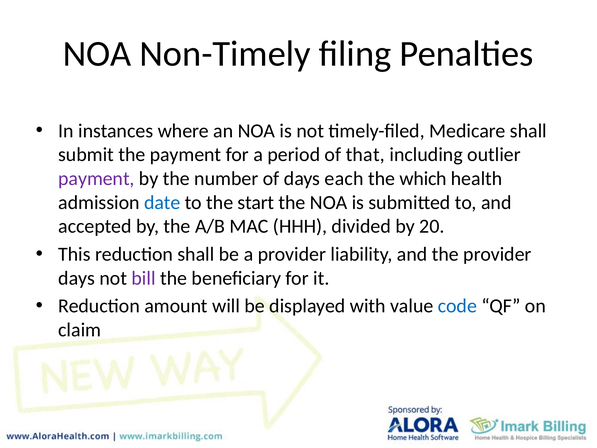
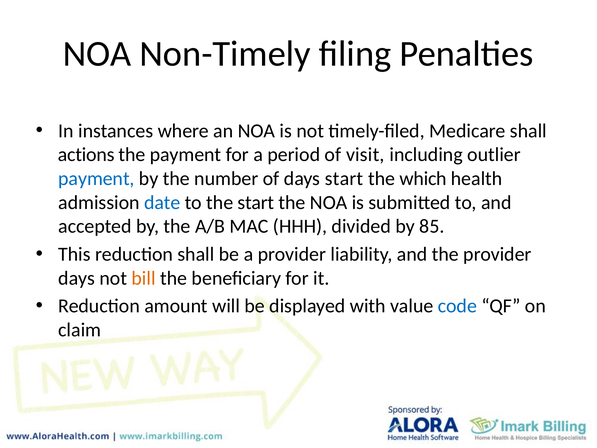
submit: submit -> actions (86, 155)
that: that -> visit (365, 155)
payment colour: purple -> blue (96, 179)
days each: each -> start (344, 179)
20: 20 -> 85 (432, 226)
bill colour: purple -> orange (144, 278)
